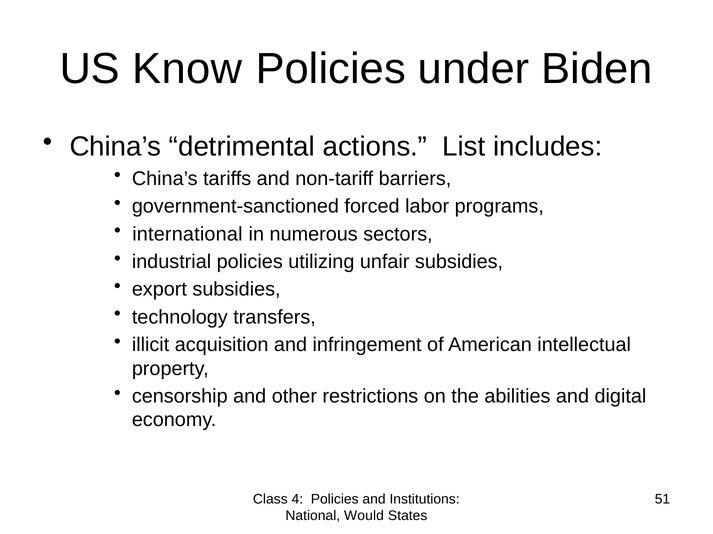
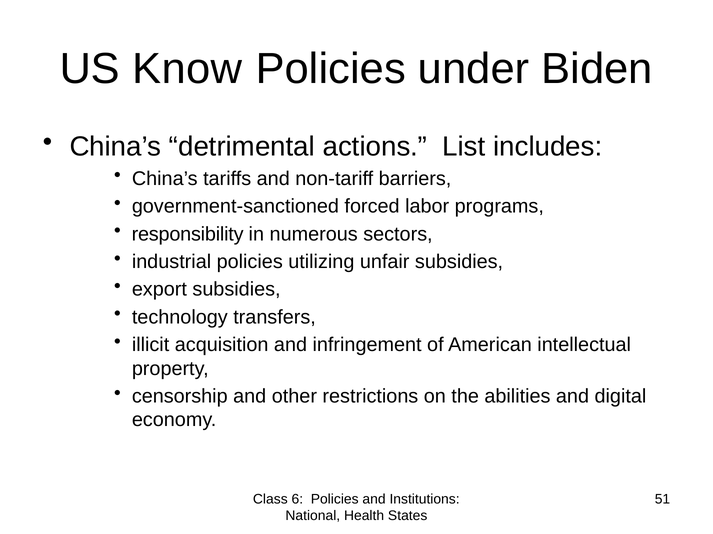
international: international -> responsibility (188, 234)
4: 4 -> 6 (297, 500)
Would: Would -> Health (364, 516)
